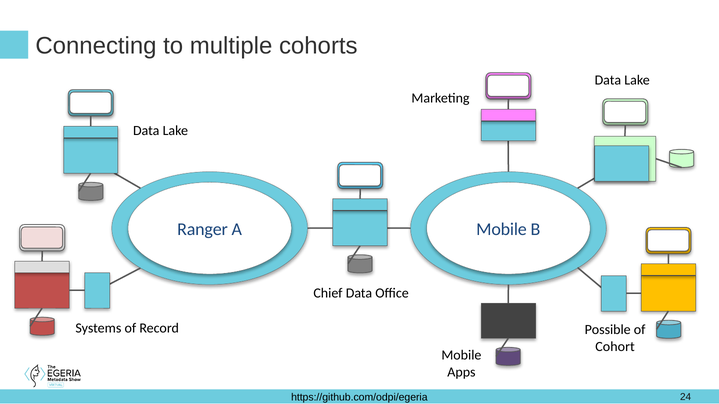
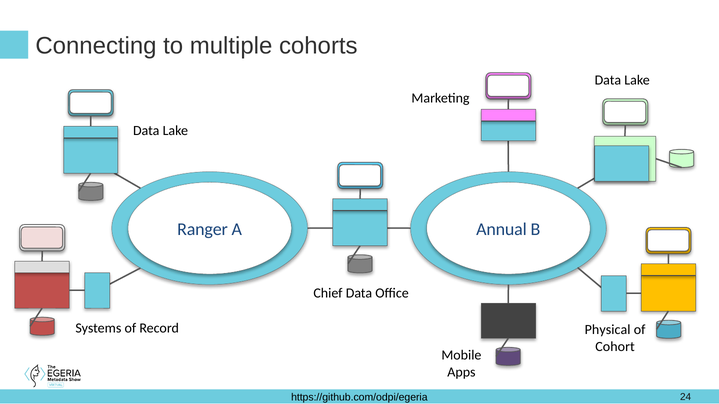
Mobile: Mobile -> Annual (502, 230)
Possible: Possible -> Physical (608, 330)
